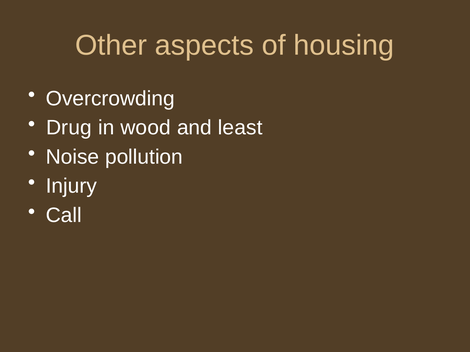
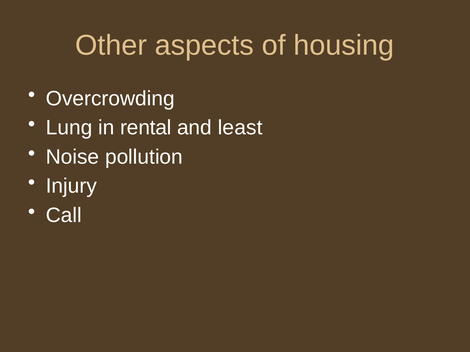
Drug: Drug -> Lung (69, 128)
wood: wood -> rental (146, 128)
